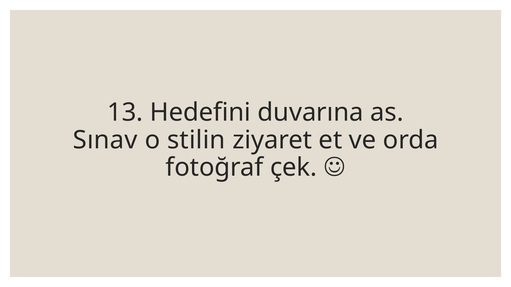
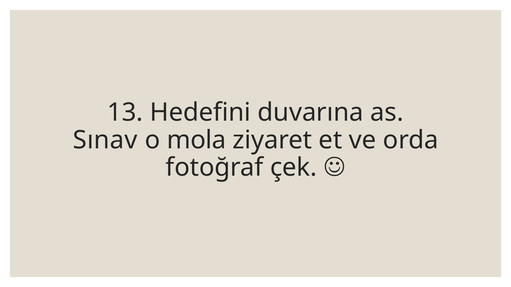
stilin: stilin -> mola (197, 140)
